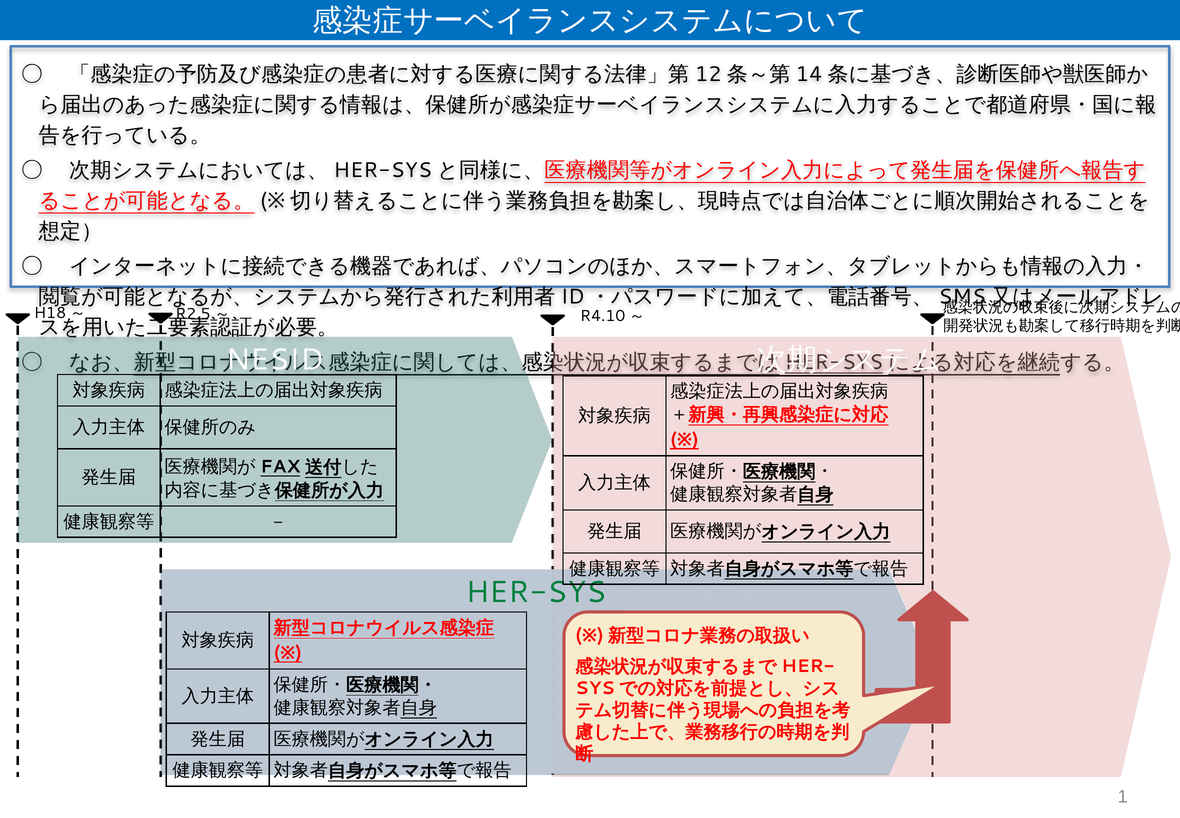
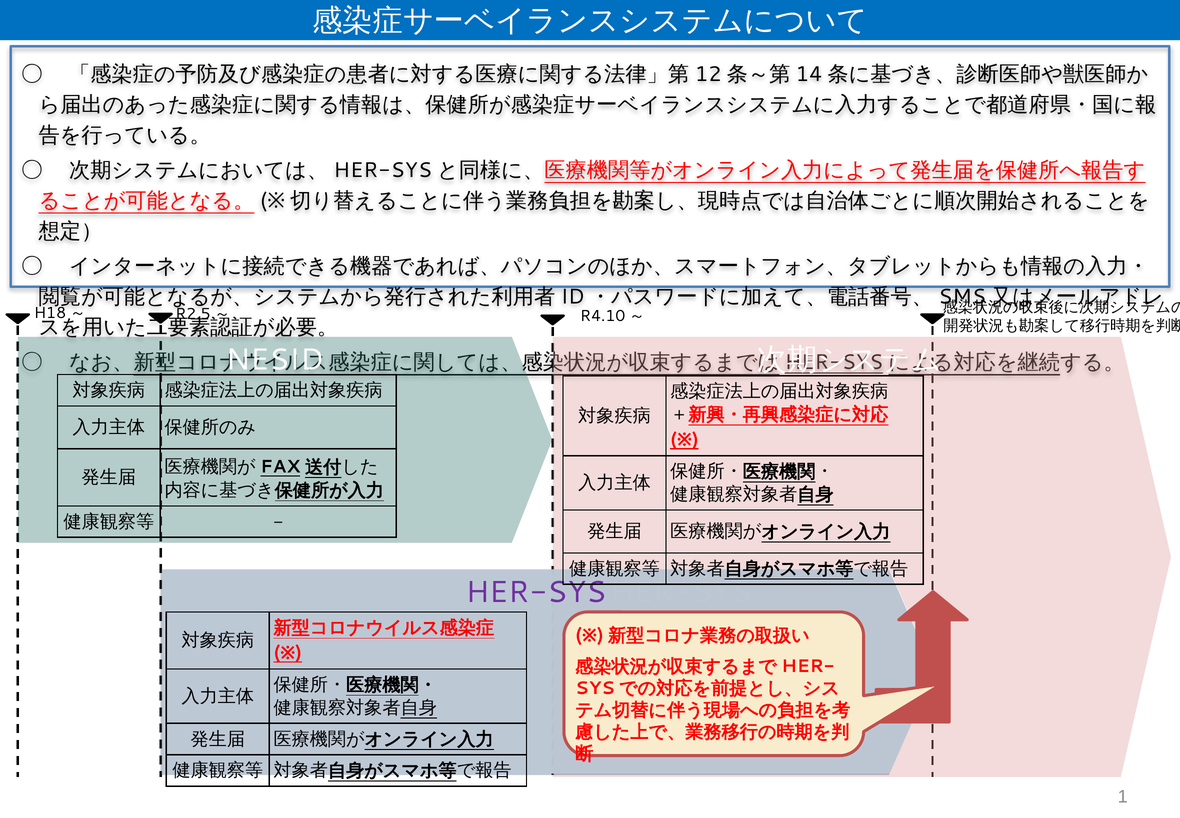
HER-SYS colour: green -> purple (536, 592)
